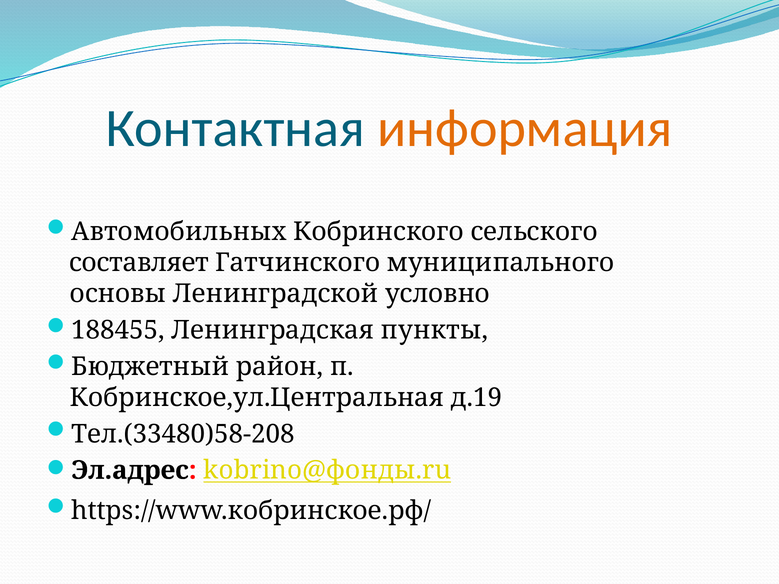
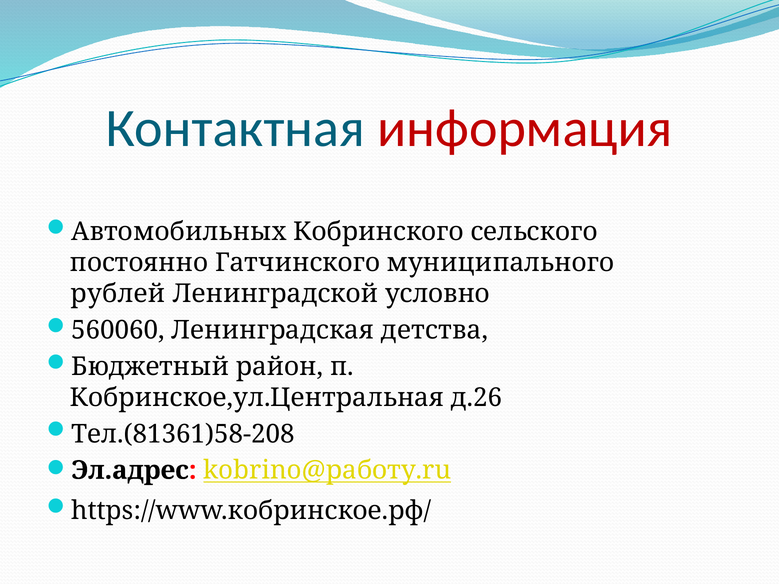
информация colour: orange -> red (525, 129)
составляет: составляет -> постоянно (139, 263)
основы: основы -> рублей (118, 294)
188455: 188455 -> 560060 (118, 330)
пункты: пункты -> детства (435, 330)
д.19: д.19 -> д.26 (477, 398)
Тел.(33480)58-208: Тел.(33480)58-208 -> Тел.(81361)58-208 (183, 434)
kobrino@фонды.ru: kobrino@фонды.ru -> kobrino@работу.ru (327, 470)
